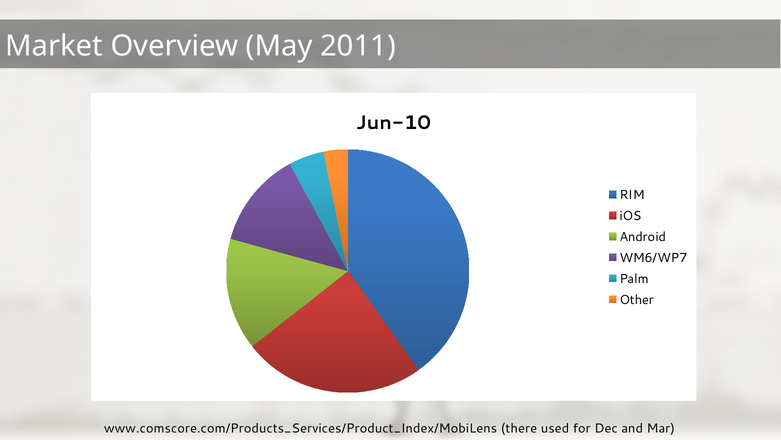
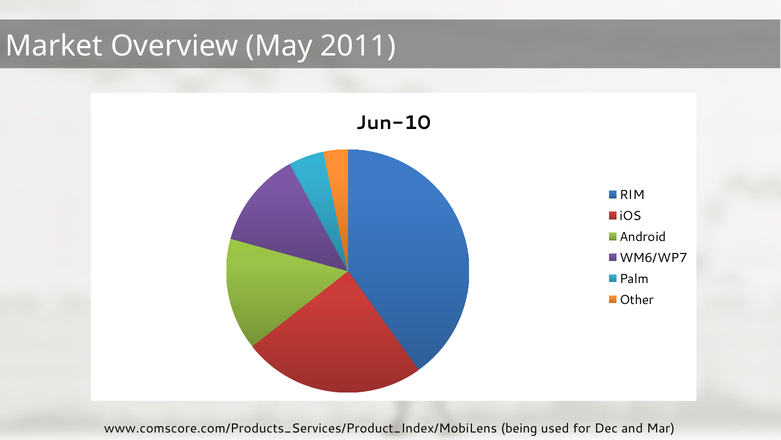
there: there -> being (519, 428)
